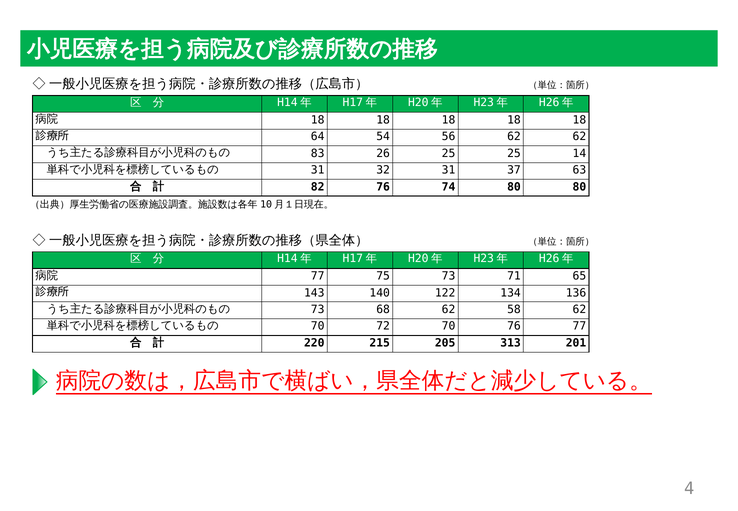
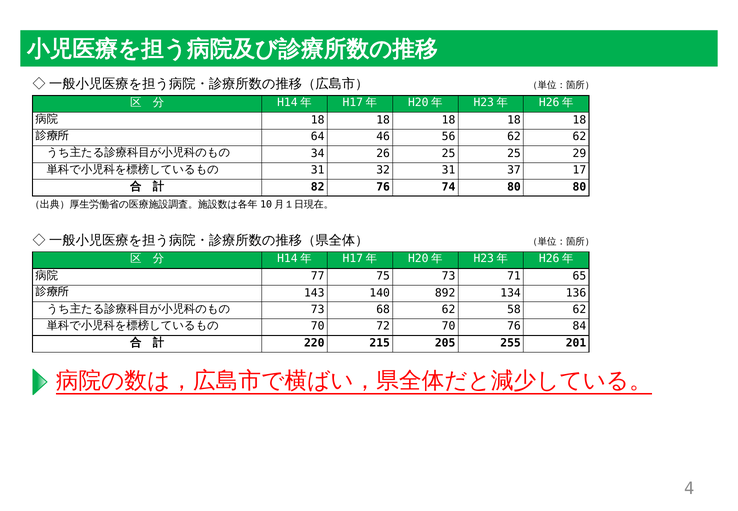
54: 54 -> 46 (383, 137)
83: 83 -> 34 (318, 153)
14: 14 -> 29 (579, 153)
63: 63 -> 17 (579, 170)
122: 122 -> 892 (445, 293)
76 77: 77 -> 84 (579, 326)
313: 313 -> 255 (511, 343)
